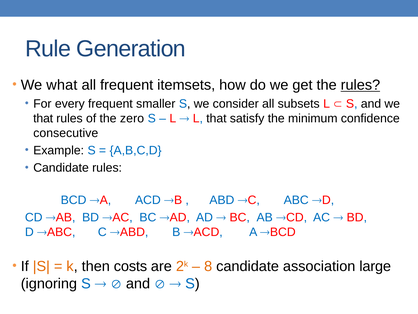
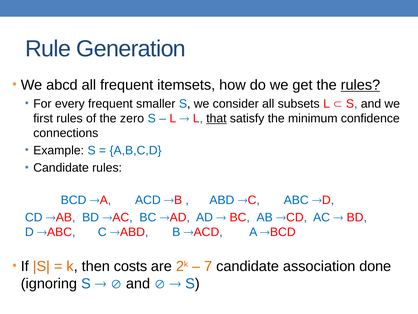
what: what -> abcd (62, 85)
that: that -> first (43, 118)
that underline: none -> present (216, 118)
consecutive: consecutive -> connections (66, 133)
8: 8 -> 7 (208, 266)
large: large -> done (375, 266)
